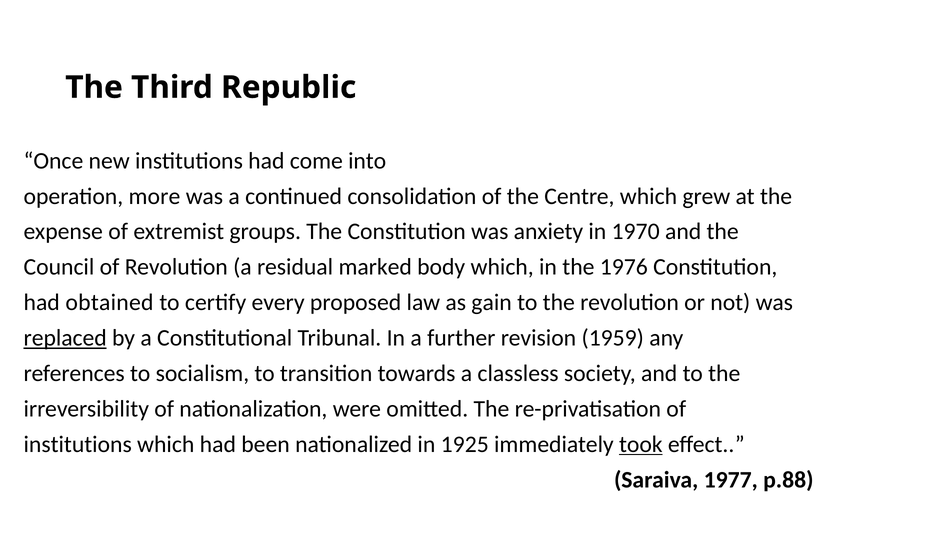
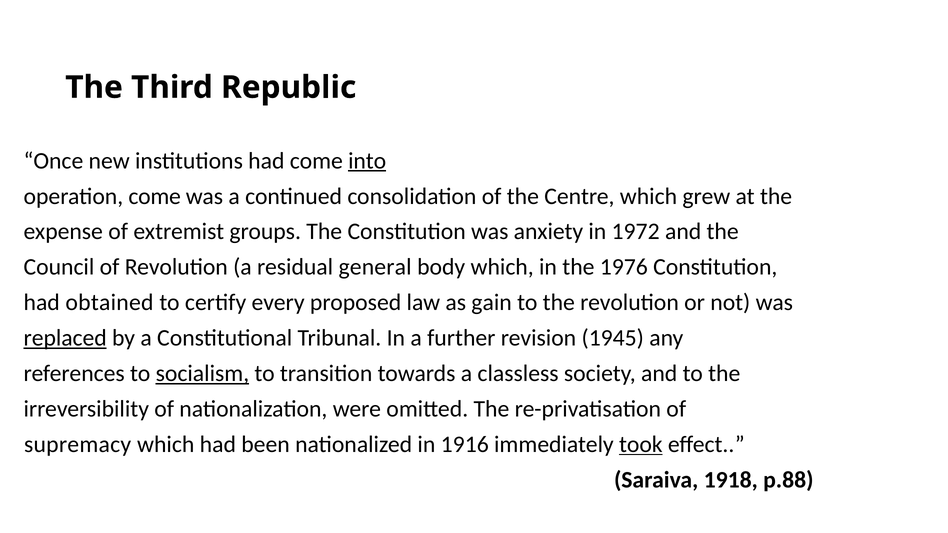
into underline: none -> present (367, 161)
operation more: more -> come (155, 196)
1970: 1970 -> 1972 (636, 232)
marked: marked -> general (375, 267)
1959: 1959 -> 1945 (613, 338)
socialism underline: none -> present (202, 374)
institutions: institutions -> supremacy (78, 445)
1925: 1925 -> 1916 (465, 445)
1977: 1977 -> 1918 (731, 480)
